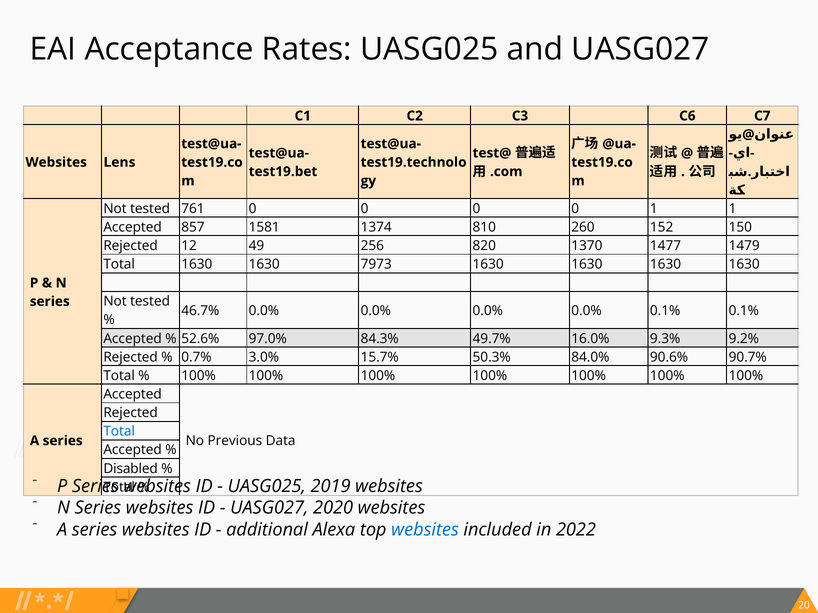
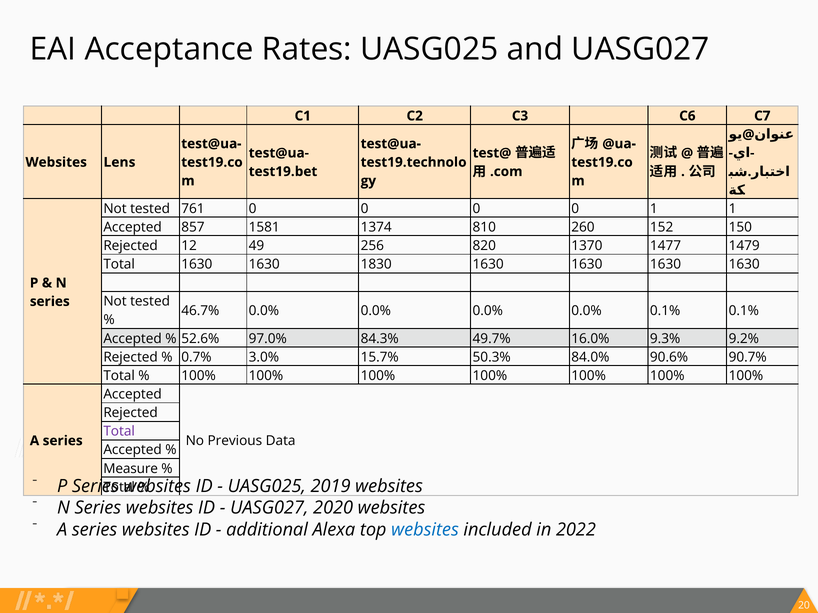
7973: 7973 -> 1830 (376, 265)
Total colour: blue -> purple (119, 432)
Disabled: Disabled -> Measure (131, 469)
